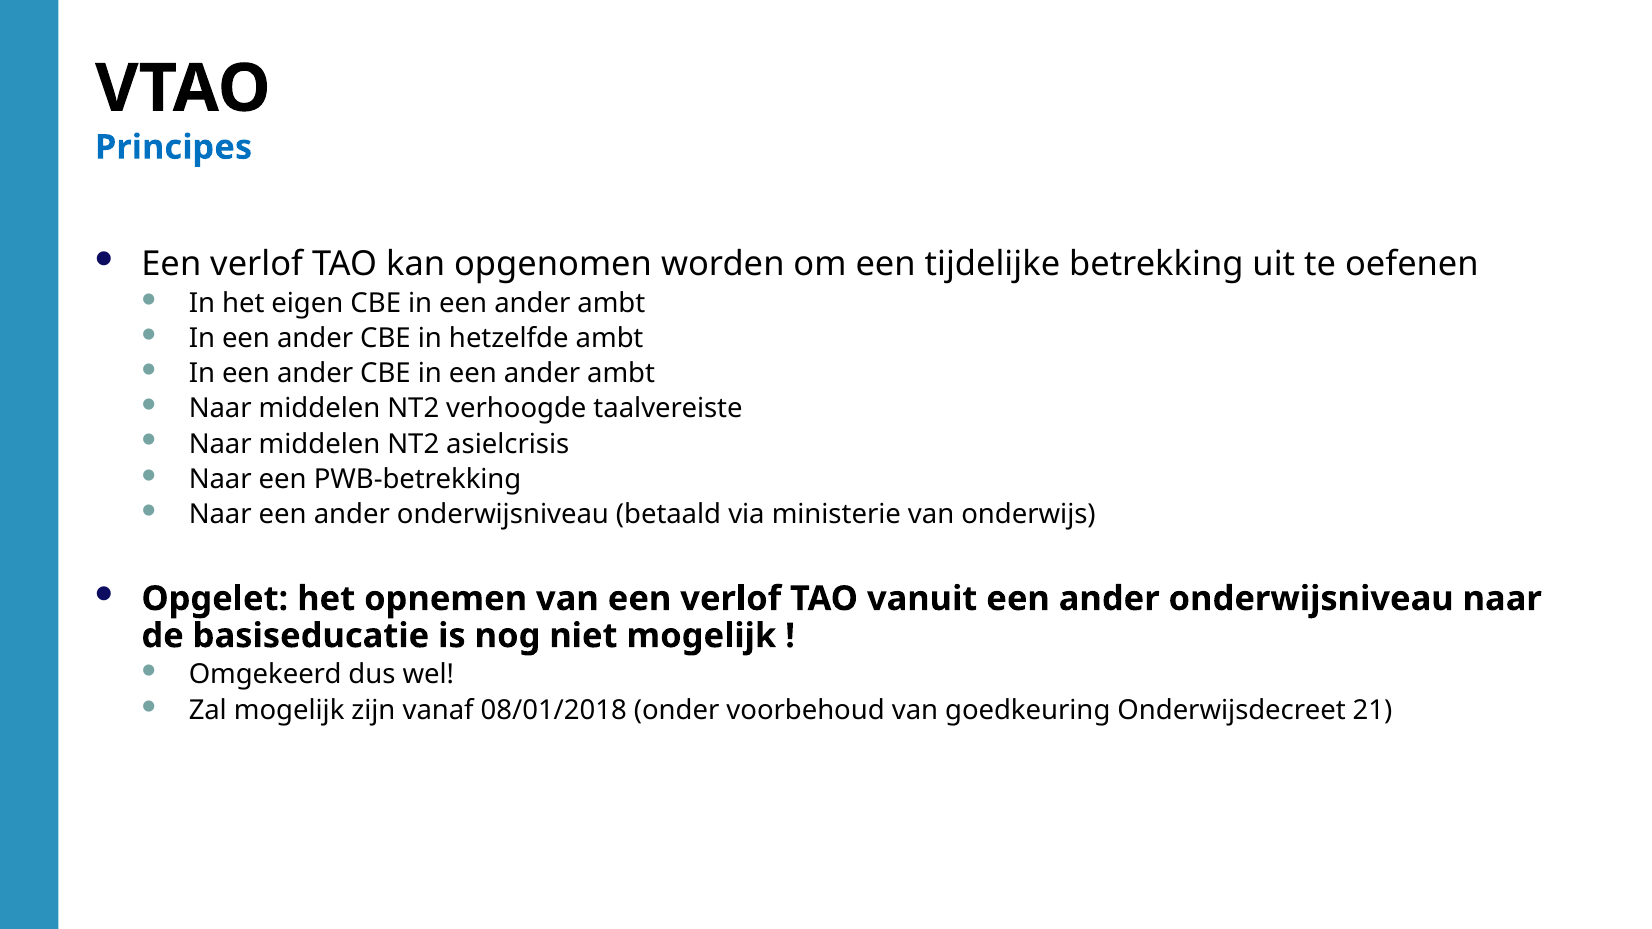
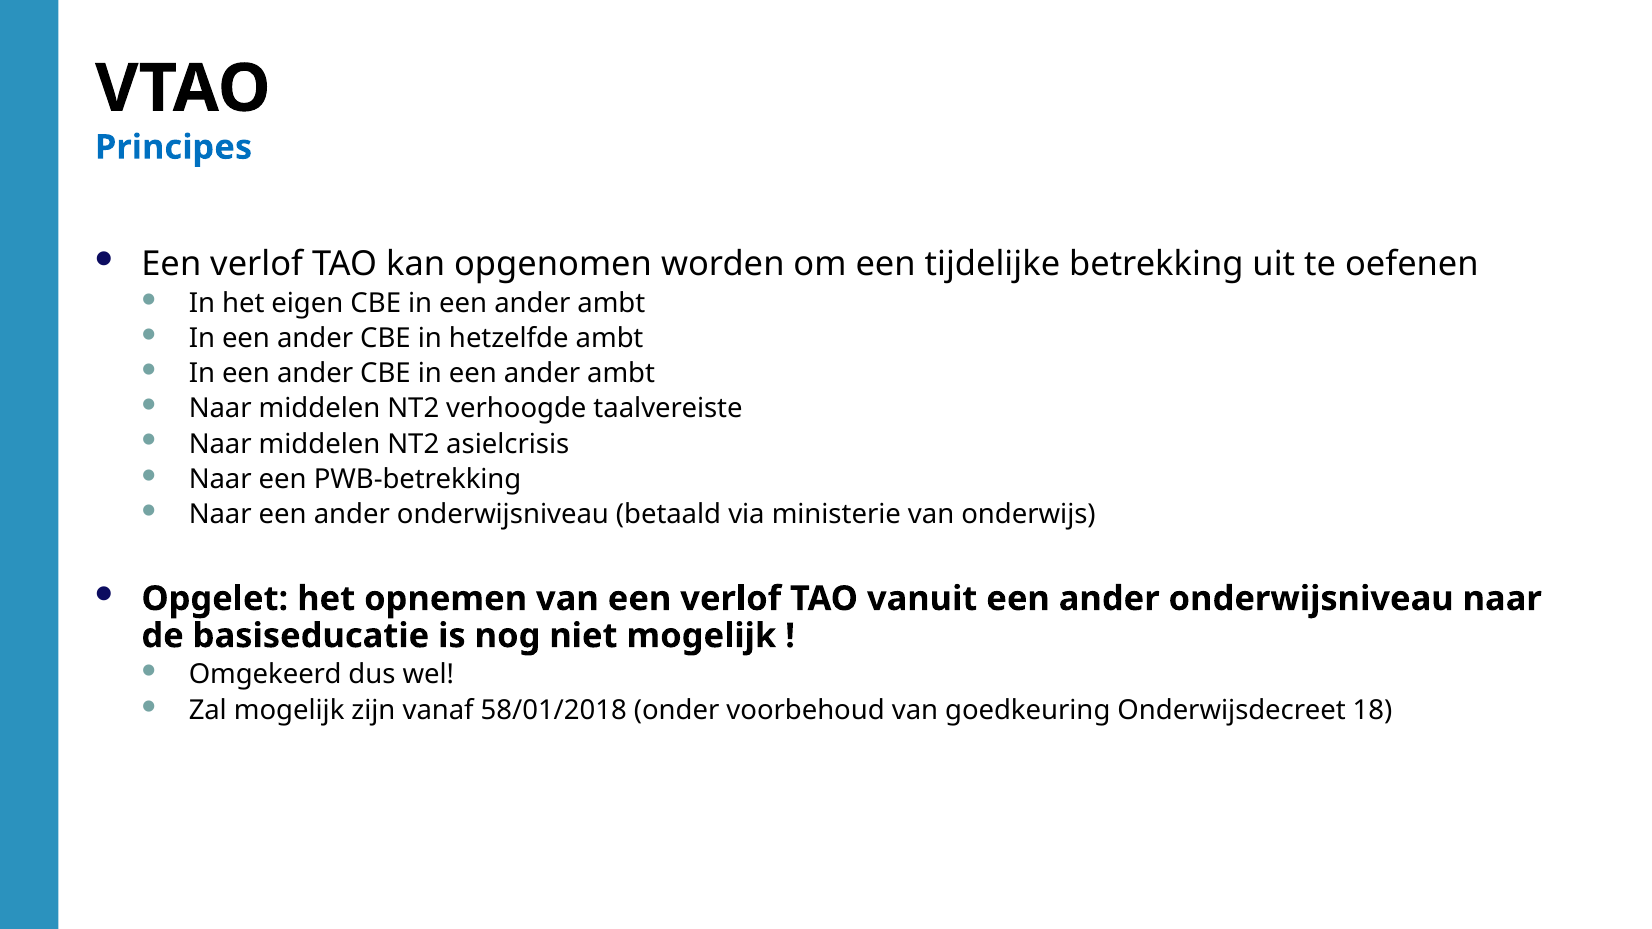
08/01/2018: 08/01/2018 -> 58/01/2018 (554, 710)
21: 21 -> 18 (1372, 710)
